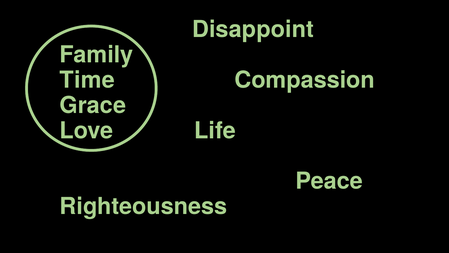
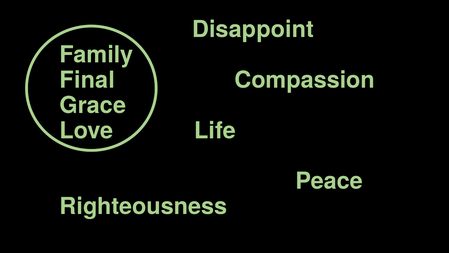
Time: Time -> Final (87, 80)
